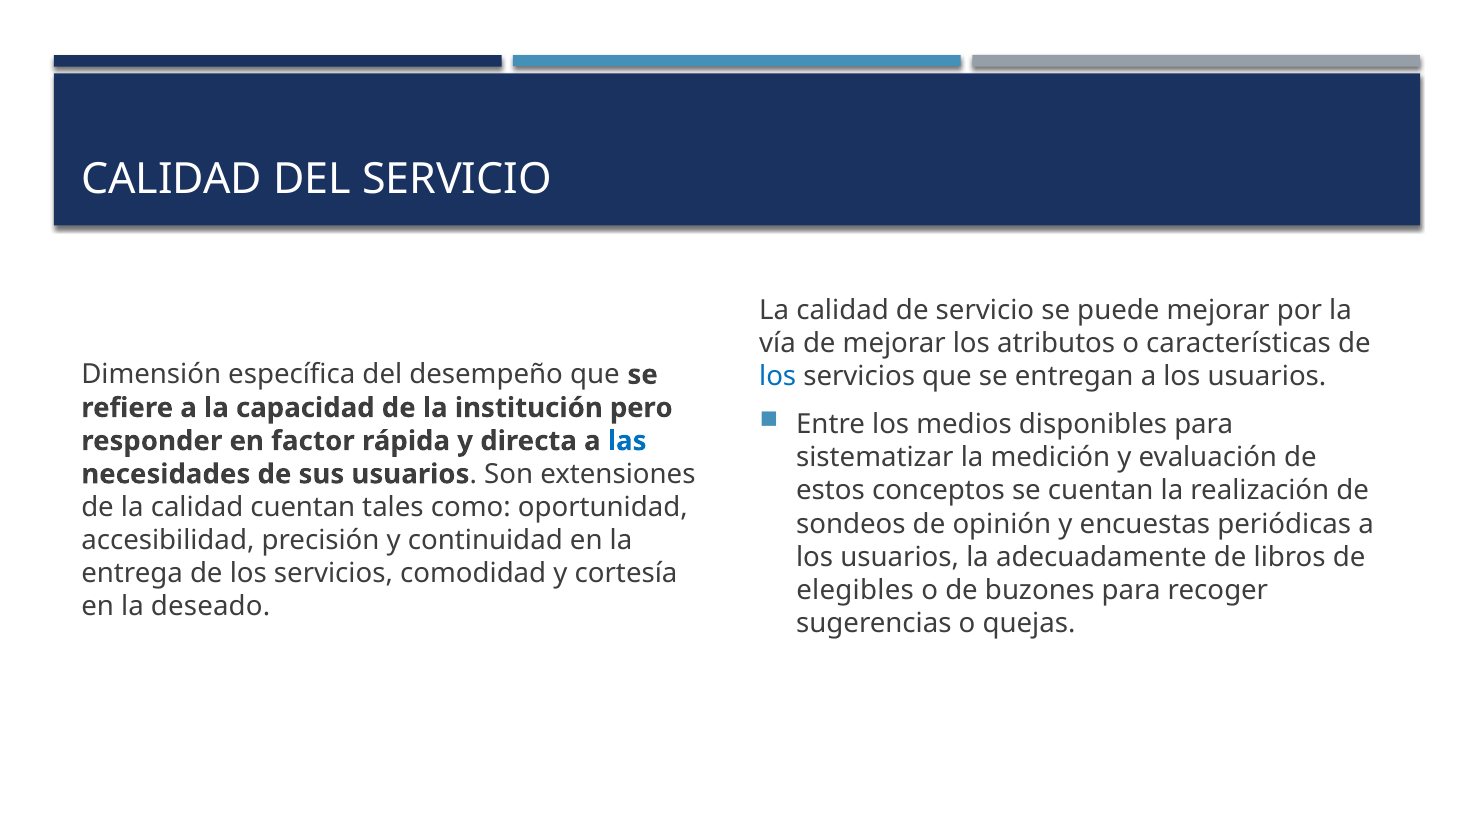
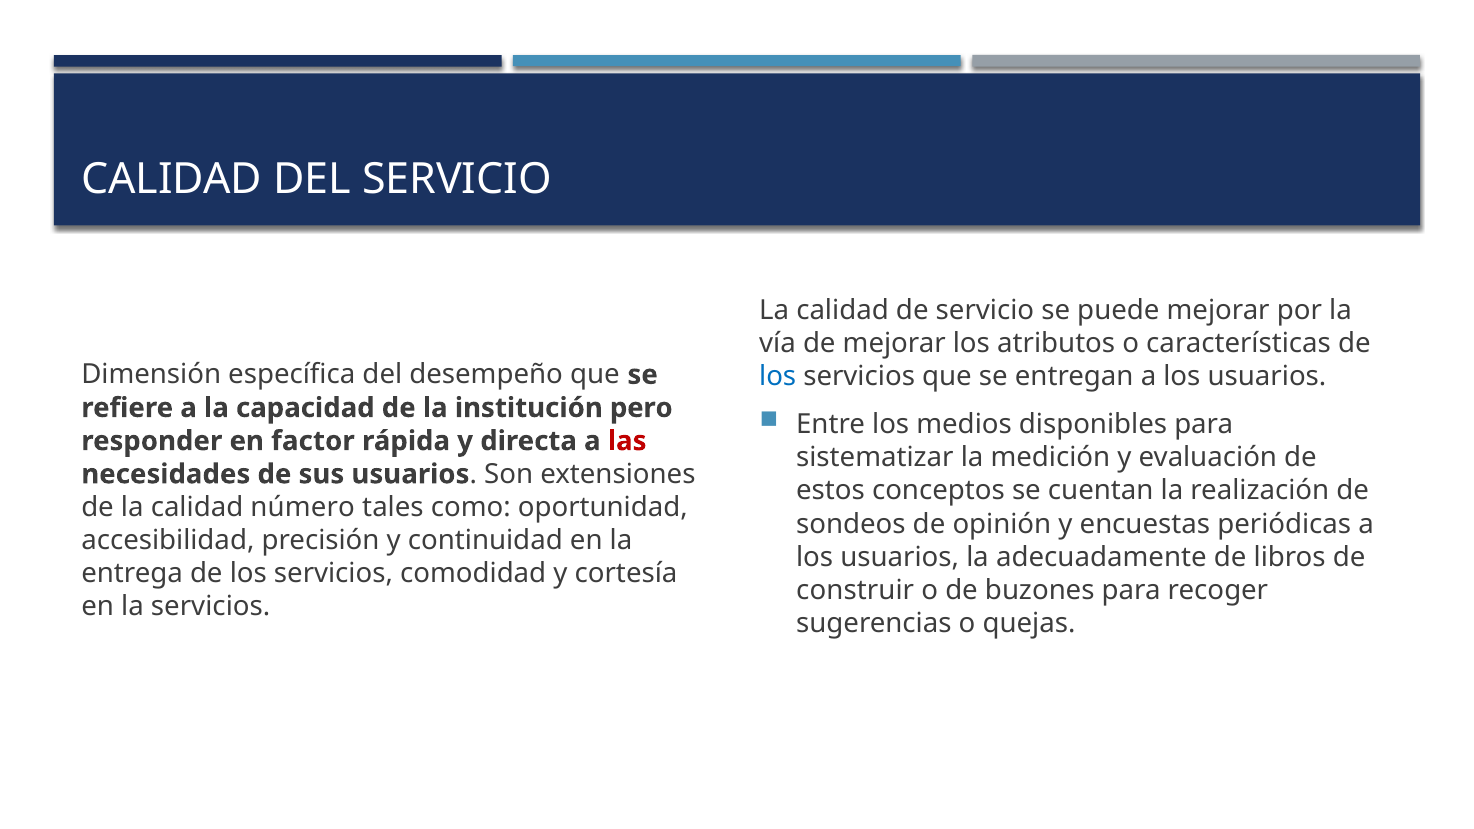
las colour: blue -> red (627, 441)
calidad cuentan: cuentan -> número (303, 507)
elegibles: elegibles -> construir (855, 590)
la deseado: deseado -> servicios (211, 607)
